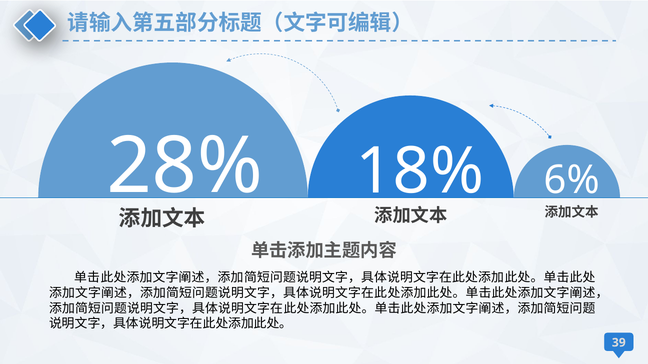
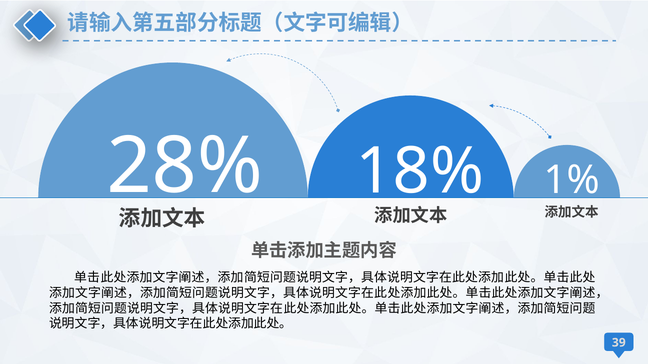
6%: 6% -> 1% (572, 181)
